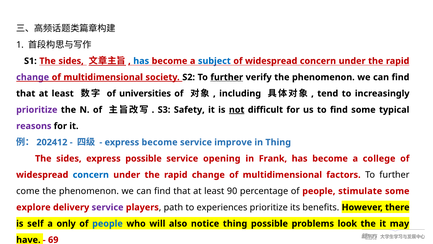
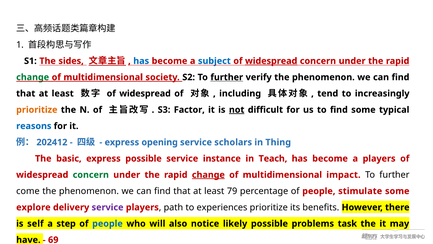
widespread underline: none -> present (271, 61)
change colour: purple -> green (33, 77)
universities: universities -> widespread (145, 93)
prioritize colour: purple -> orange (37, 110)
Safety: Safety -> Factor (189, 110)
reasons colour: purple -> blue (34, 126)
express become: become -> opening (160, 142)
improve: improve -> scholars (233, 142)
sides: sides -> basic (69, 158)
opening: opening -> instance (222, 158)
Frank: Frank -> Teach (273, 158)
a college: college -> players (379, 158)
concern colour: blue -> green (91, 175)
change underline: none -> present (208, 175)
factors: factors -> impact (343, 175)
90: 90 -> 79 (232, 191)
only: only -> step (66, 223)
notice thing: thing -> likely (235, 223)
look: look -> task (347, 223)
